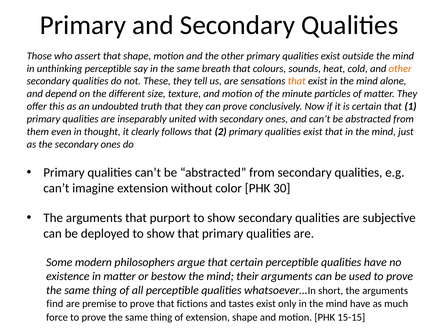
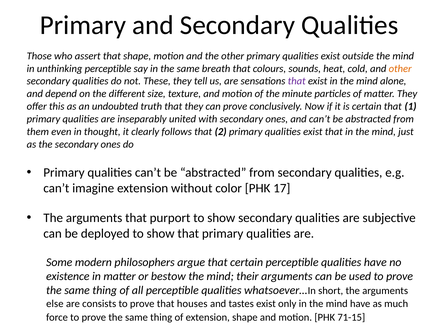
that colour: orange -> purple (297, 81)
30: 30 -> 17 (282, 188)
find: find -> else (55, 303)
premise: premise -> consists (99, 303)
fictions: fictions -> houses (192, 303)
15-15: 15-15 -> 71-15 (351, 317)
